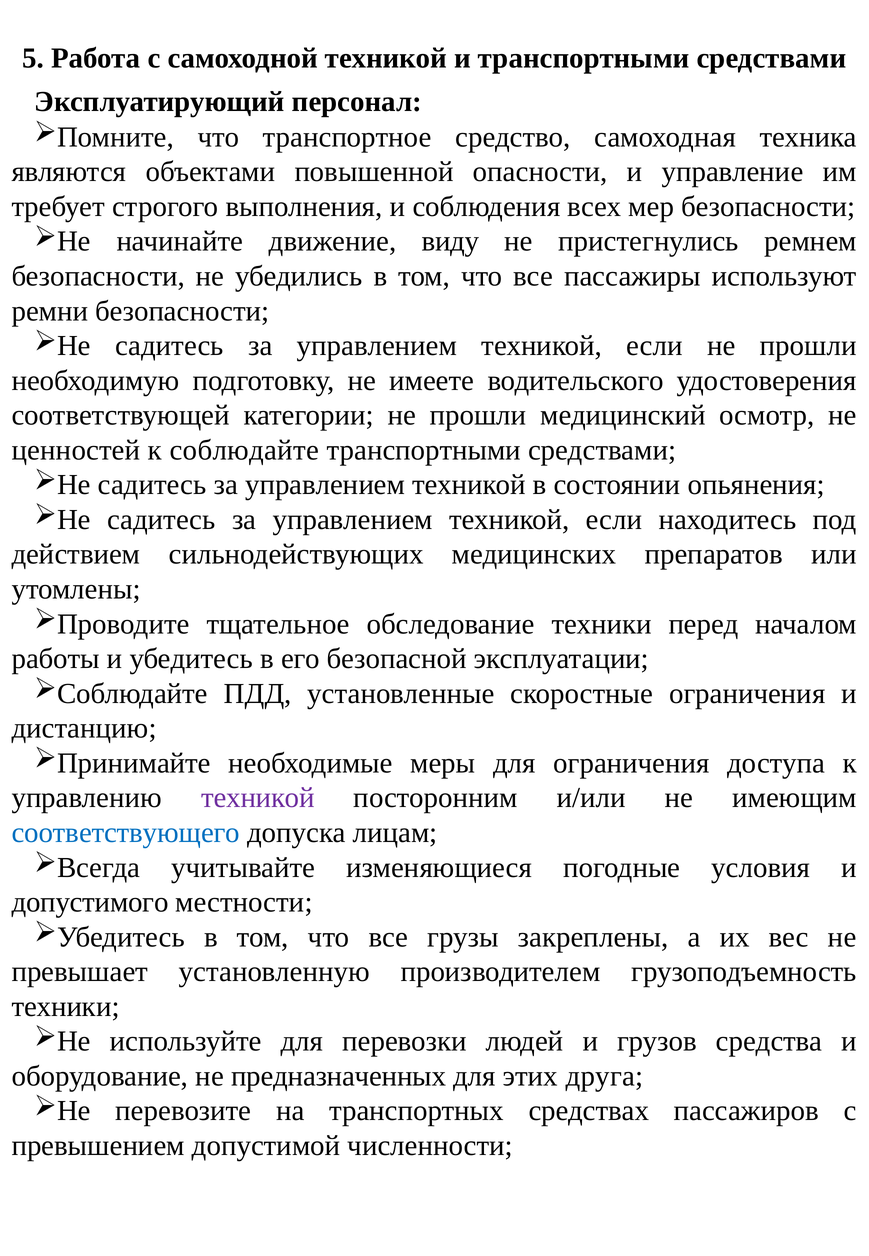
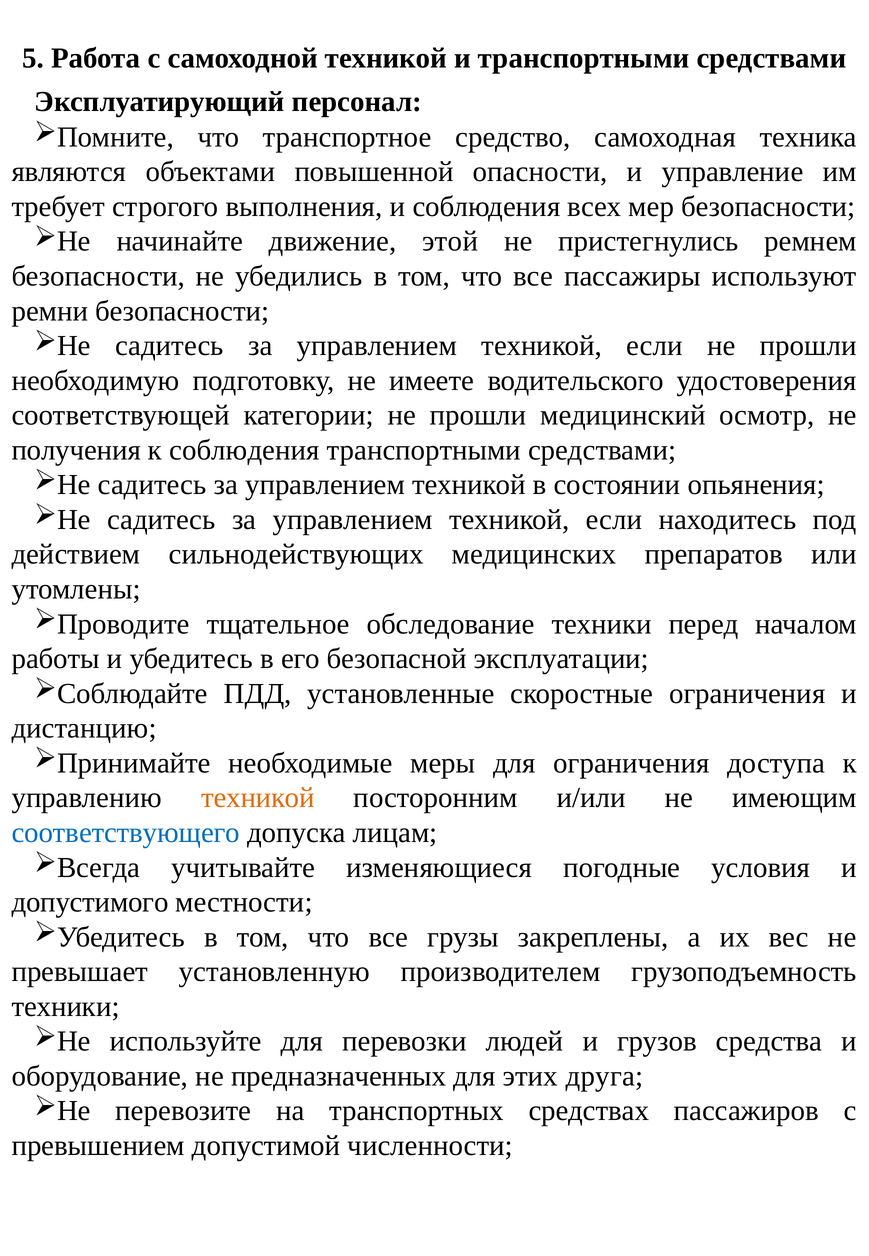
виду: виду -> этой (450, 241)
ценностей: ценностей -> получения (76, 450)
к соблюдайте: соблюдайте -> соблюдения (244, 450)
техникой colour: purple -> orange (258, 797)
